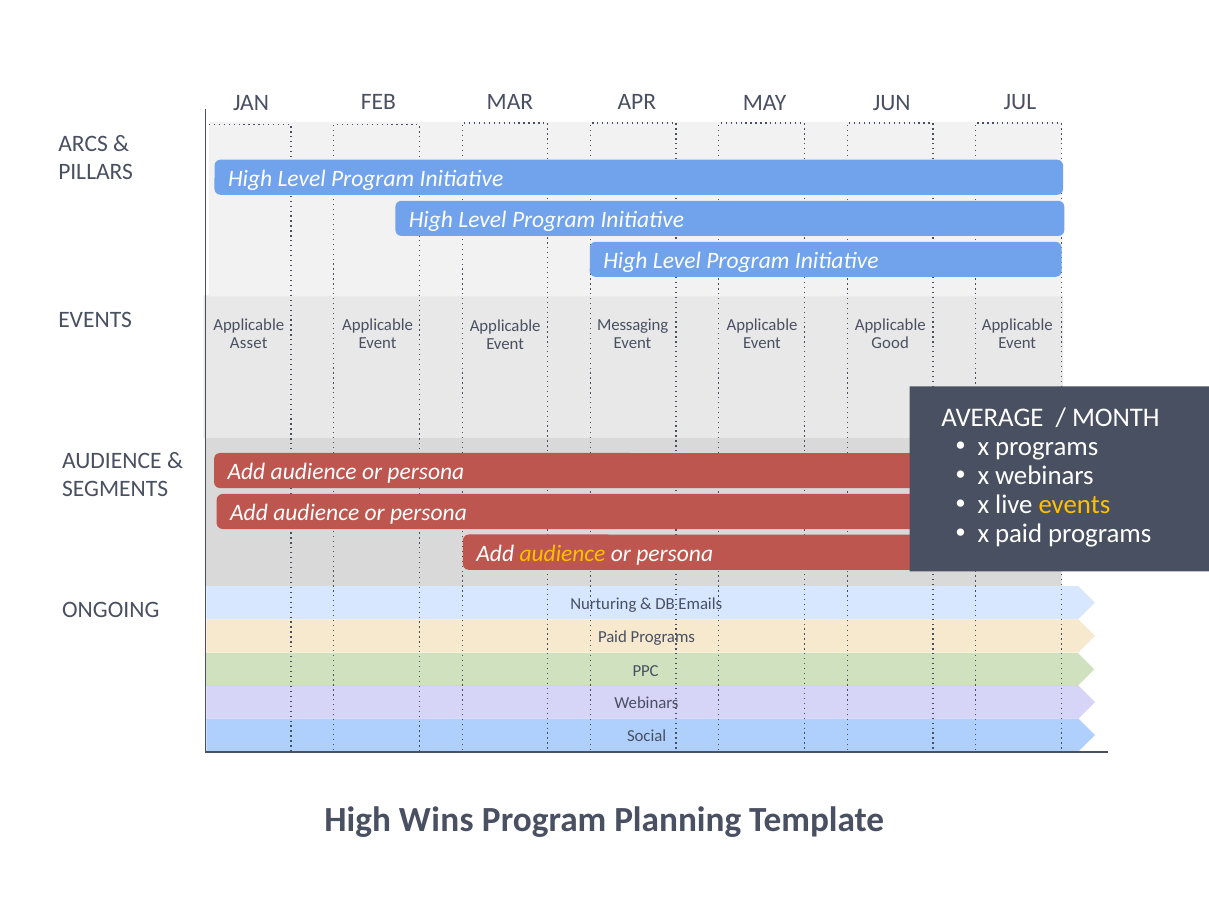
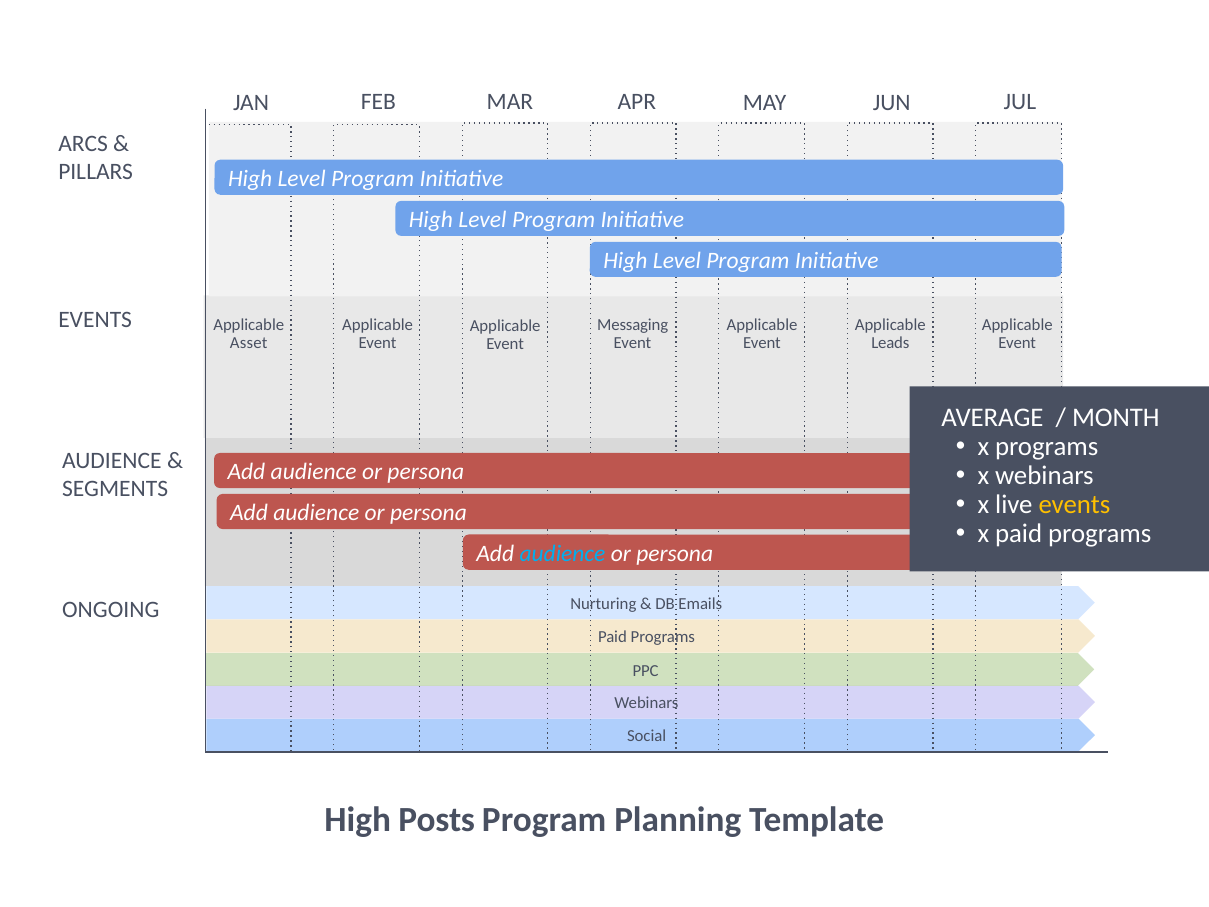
Good: Good -> Leads (890, 343)
audience colour: yellow -> light blue (562, 554)
Wins: Wins -> Posts (437, 819)
